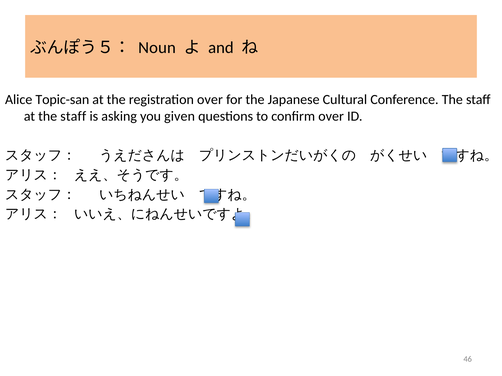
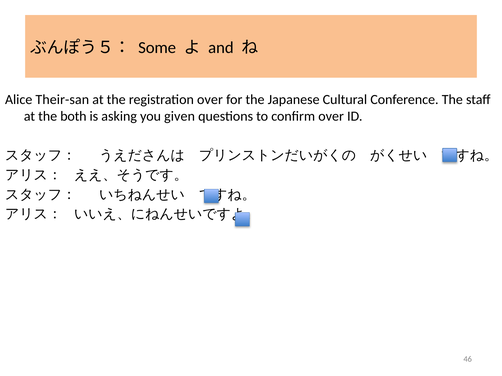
Noun: Noun -> Some (157, 48)
Topic-san: Topic-san -> Their-san (62, 100)
at the staff: staff -> both (73, 116)
